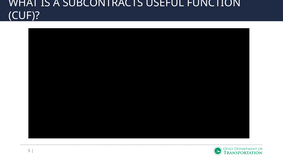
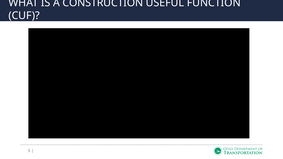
SUBCONTRACTS: SUBCONTRACTS -> CONSTRUCTION (103, 3)
